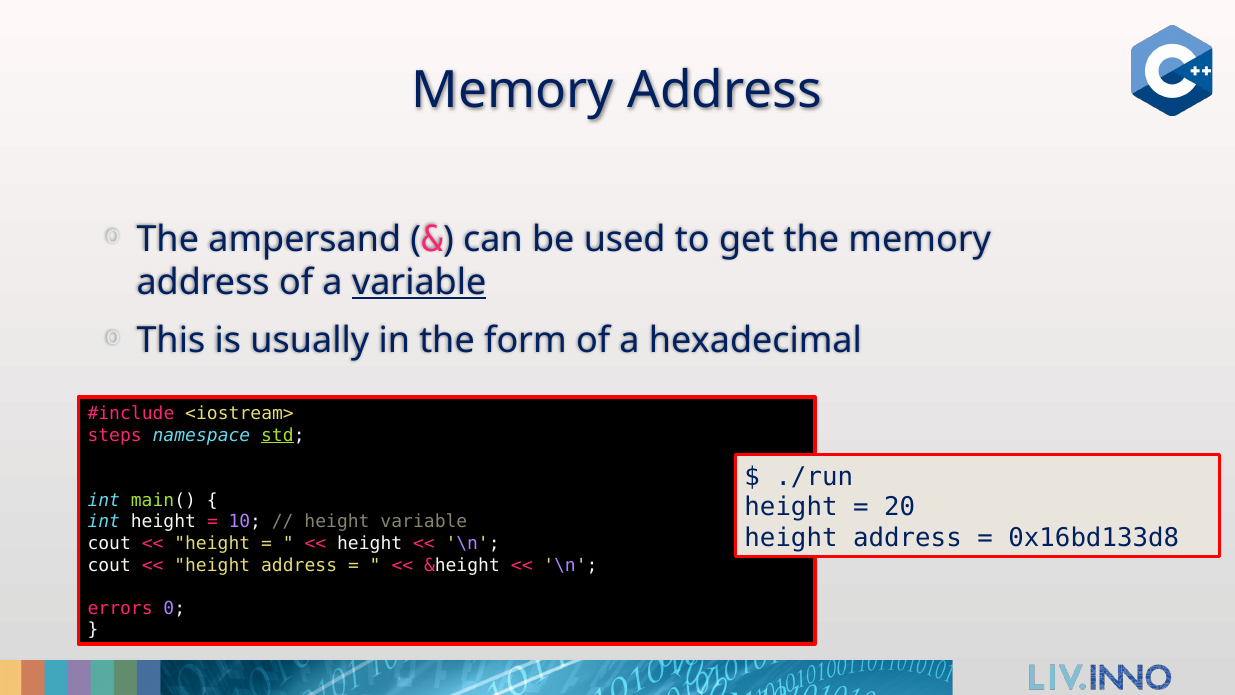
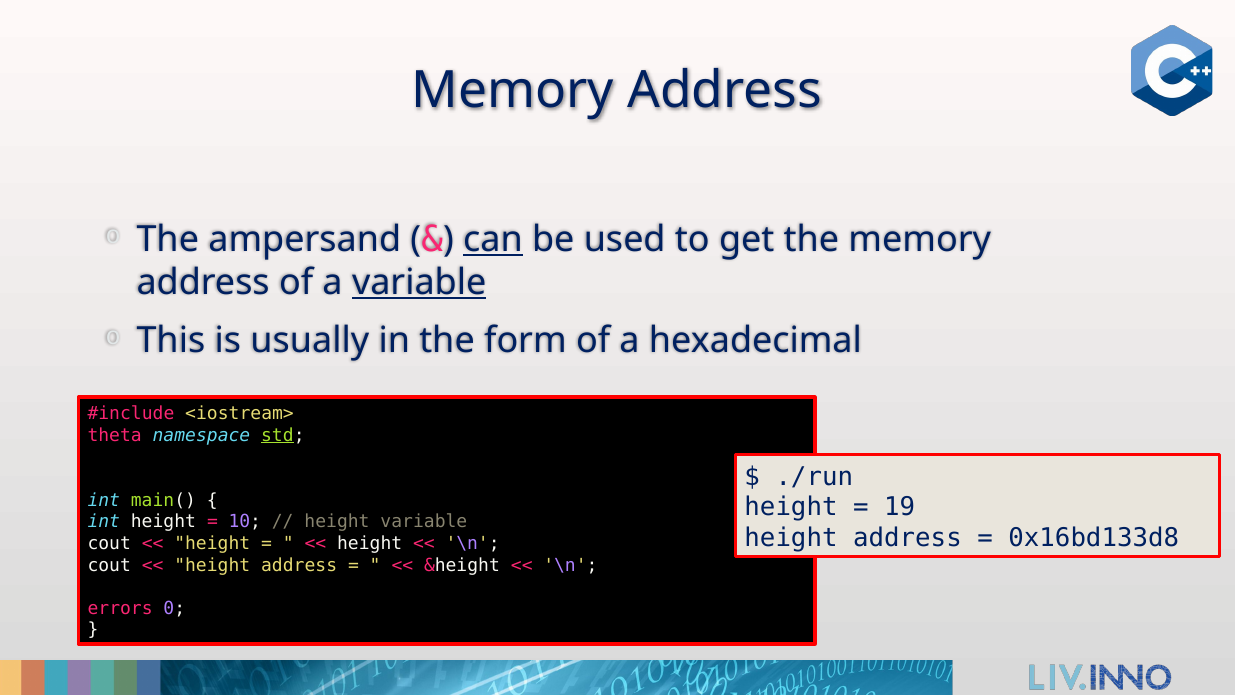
can underline: none -> present (493, 239)
steps: steps -> theta (115, 435)
20: 20 -> 19 (900, 507)
